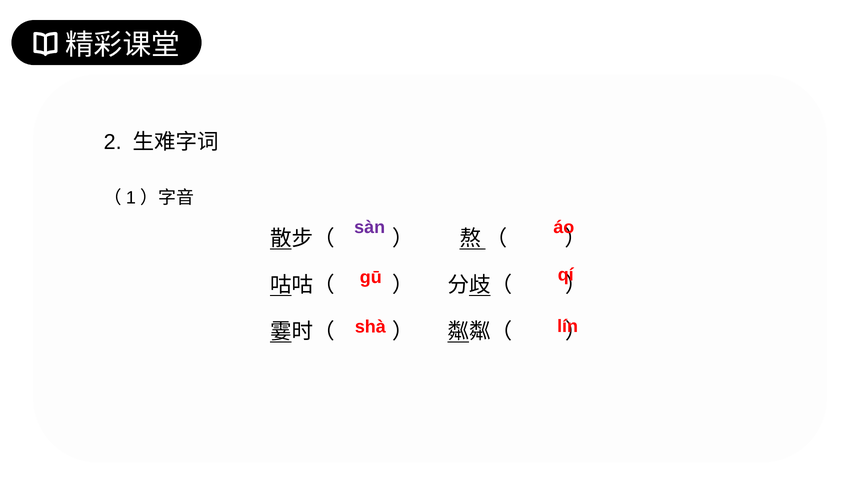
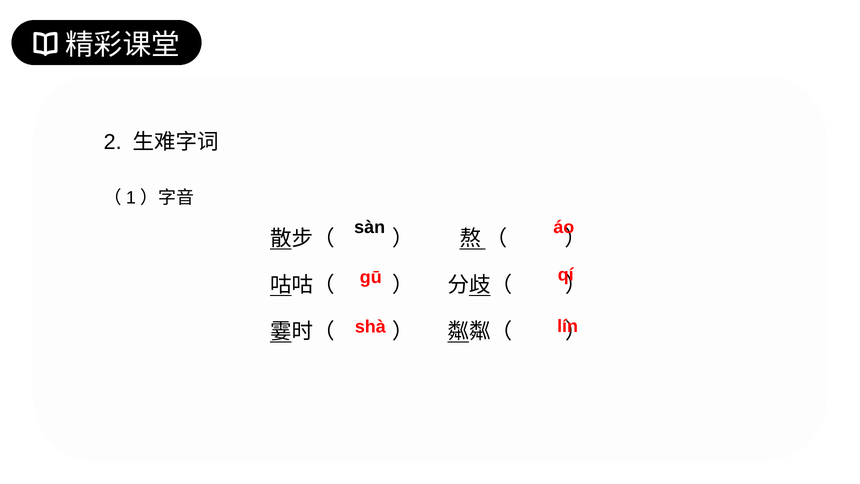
sàn colour: purple -> black (370, 227)
